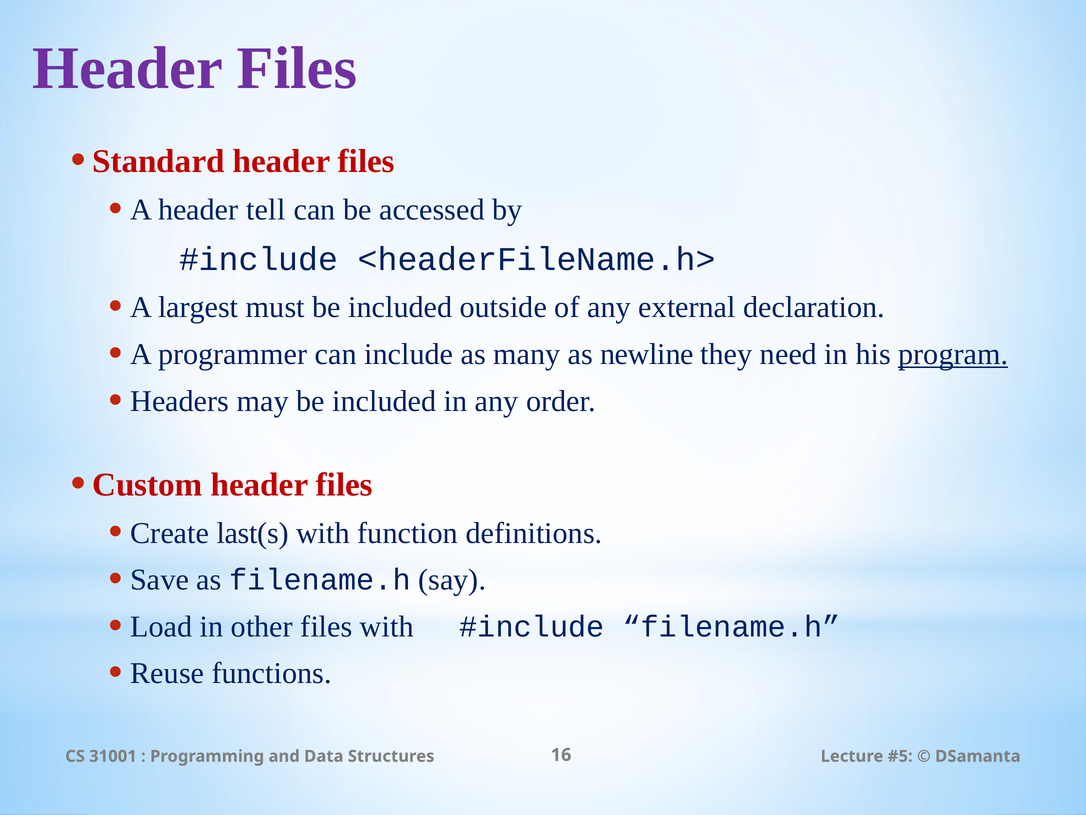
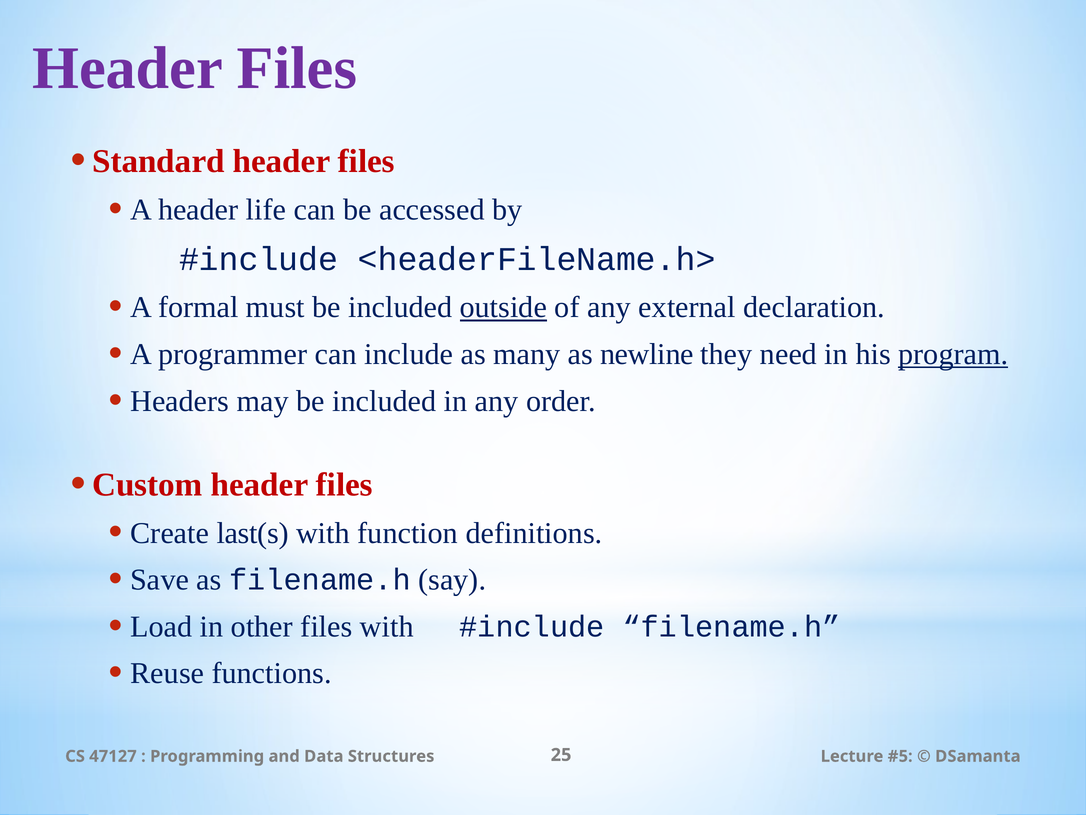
tell: tell -> life (266, 210)
largest: largest -> formal (198, 307)
outside underline: none -> present (503, 307)
31001: 31001 -> 47127 (113, 756)
16: 16 -> 25 (561, 754)
